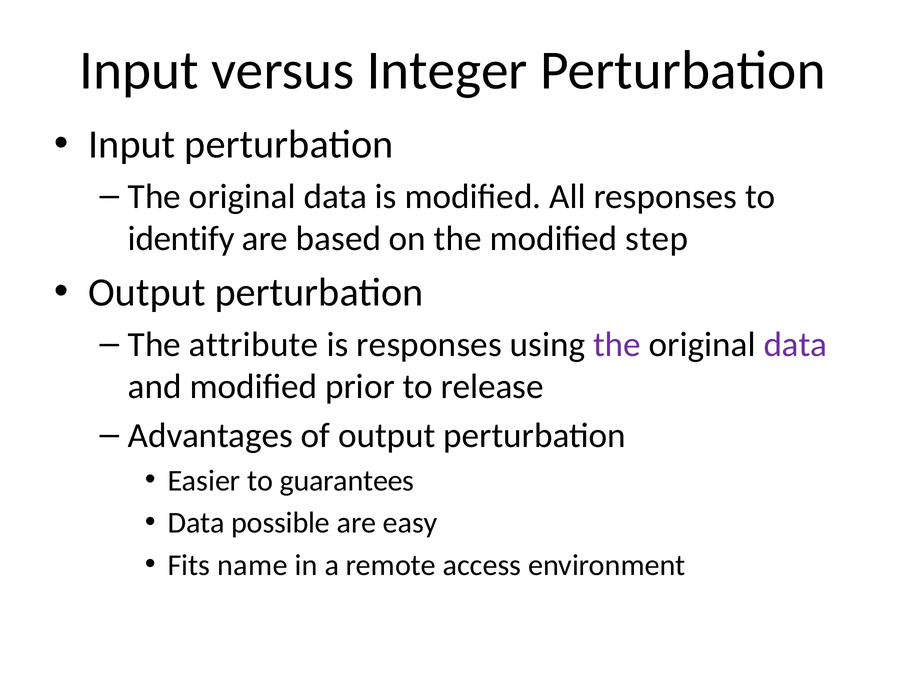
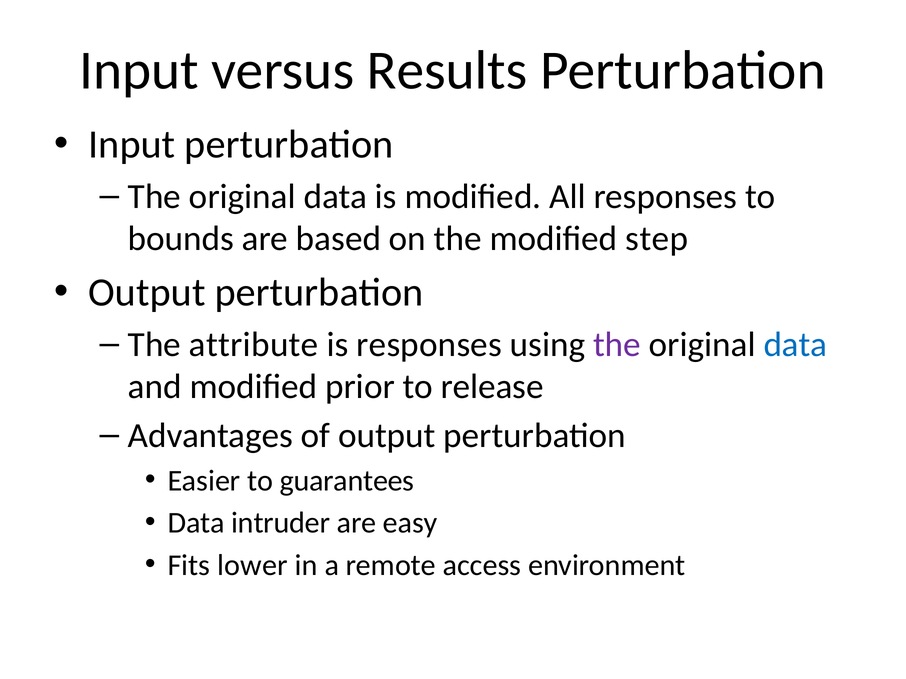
Integer: Integer -> Results (447, 70)
identify: identify -> bounds (181, 239)
data colour: purple -> blue (795, 345)
possible: possible -> intruder (281, 523)
name: name -> lower (252, 566)
